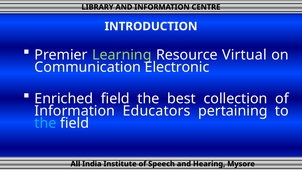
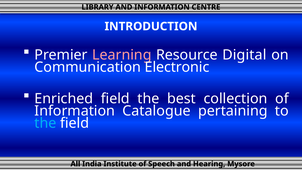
Learning colour: light green -> pink (122, 55)
Virtual: Virtual -> Digital (244, 55)
Educators: Educators -> Catalogue (157, 111)
